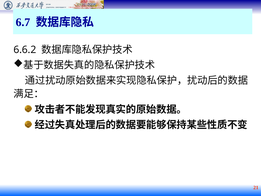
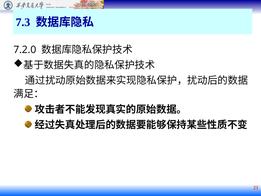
6.7: 6.7 -> 7.3 (23, 22)
6.6.2: 6.6.2 -> 7.2.0 (25, 50)
